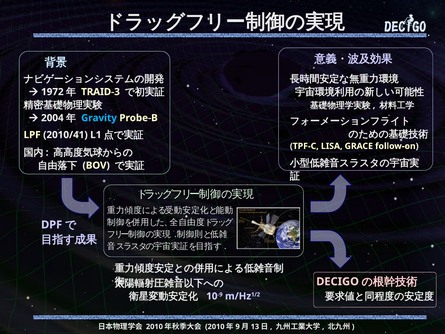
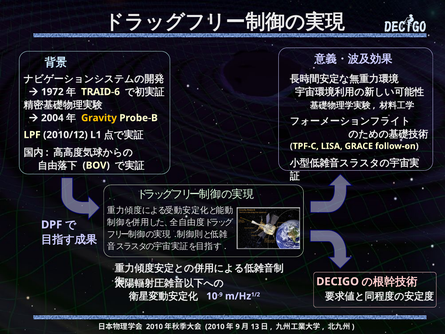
TRAID-3: TRAID-3 -> TRAID-6 (101, 92)
Gravity colour: light blue -> yellow (99, 118)
2010/41: 2010/41 -> 2010/12 (65, 135)
